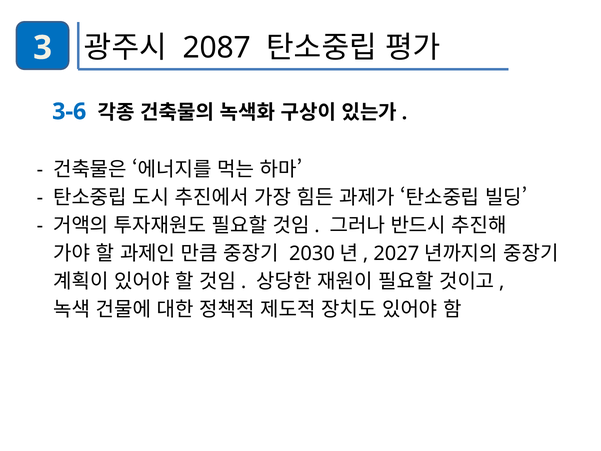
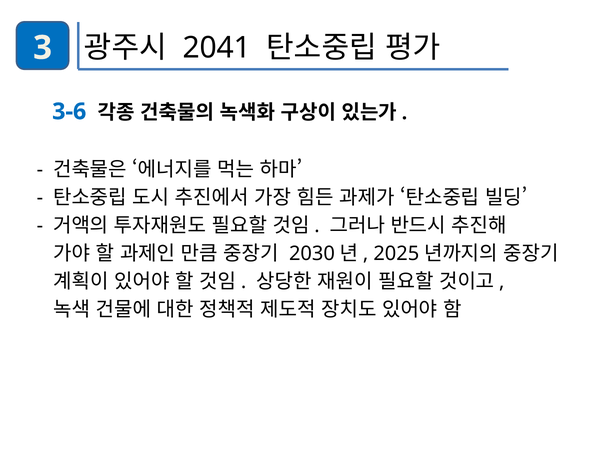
2087: 2087 -> 2041 (217, 48)
2027: 2027 -> 2025 (396, 253)
